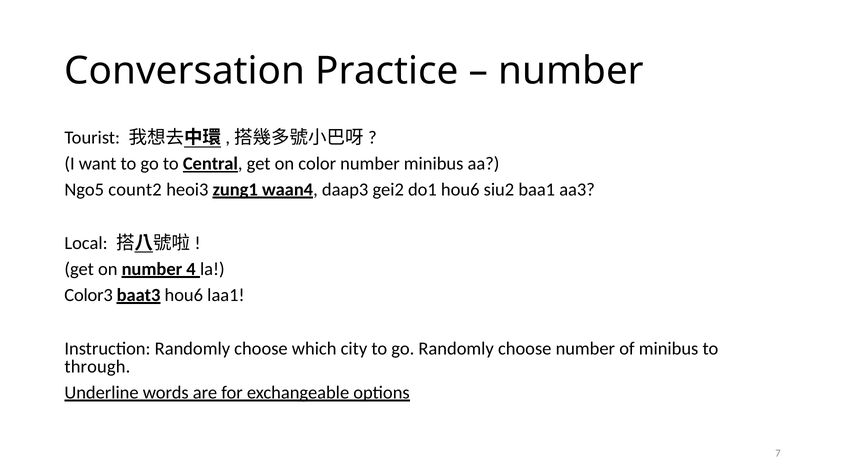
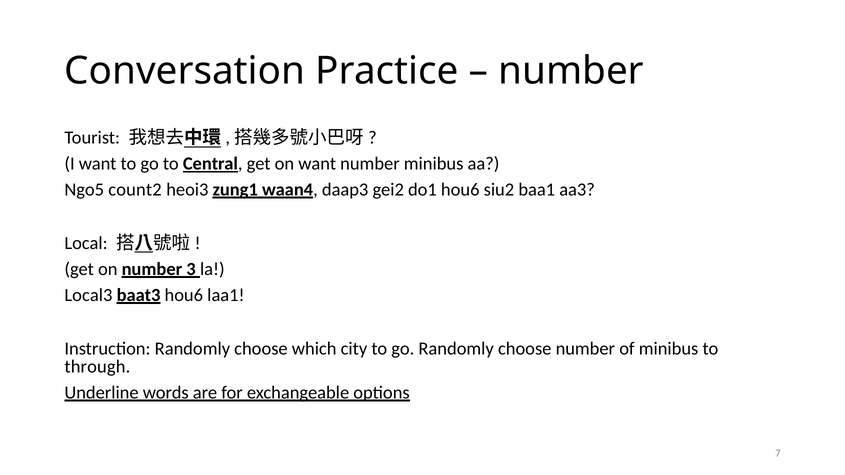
on color: color -> want (317, 164)
4: 4 -> 3 (191, 269)
Color3: Color3 -> Local3 (88, 295)
